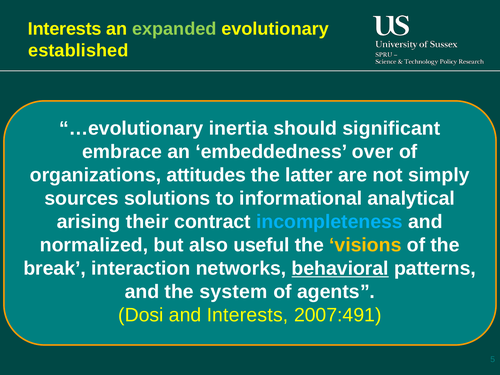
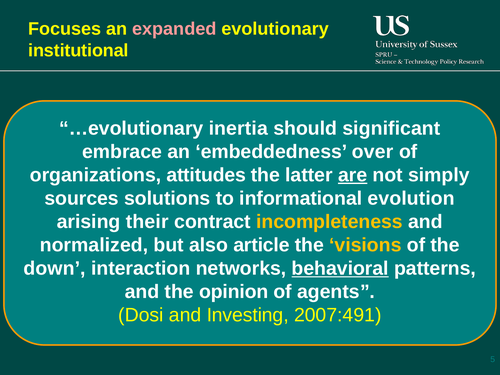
Interests: Interests -> Focuses (65, 29)
expanded colour: light green -> pink (174, 29)
established: established -> institutional (78, 50)
are underline: none -> present (353, 175)
analytical: analytical -> evolution (411, 198)
incompleteness colour: light blue -> yellow (329, 222)
useful: useful -> article (261, 245)
break: break -> down (55, 268)
system: system -> opinion (234, 292)
and Interests: Interests -> Investing (248, 315)
